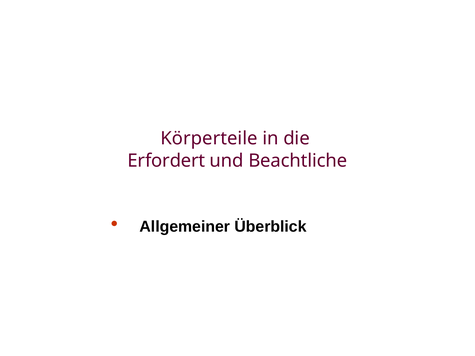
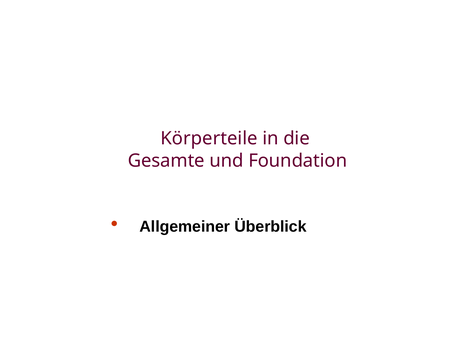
Erfordert: Erfordert -> Gesamte (166, 161)
Beachtliche: Beachtliche -> Foundation (298, 161)
